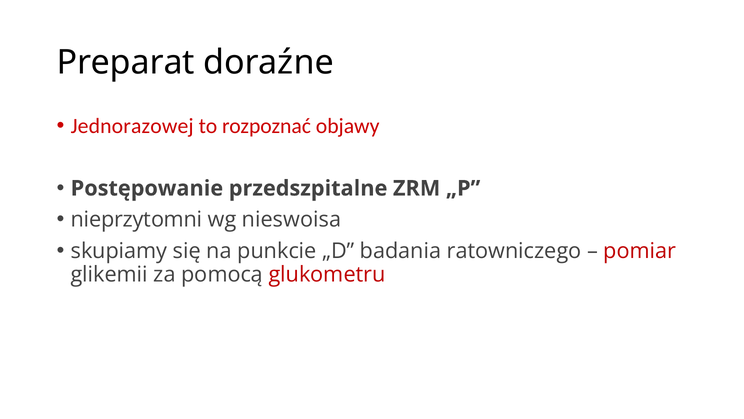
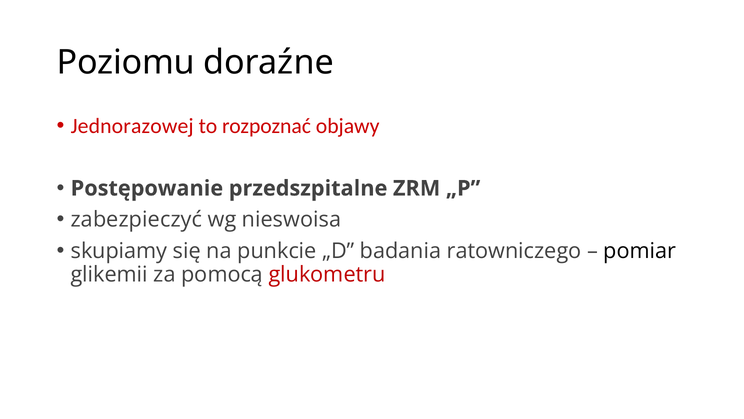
Preparat: Preparat -> Poziomu (126, 62)
nieprzytomni: nieprzytomni -> zabezpieczyć (136, 219)
pomiar colour: red -> black (640, 251)
